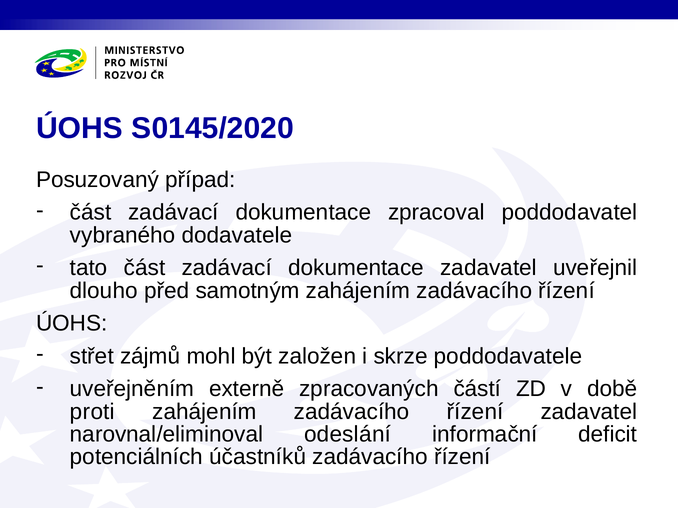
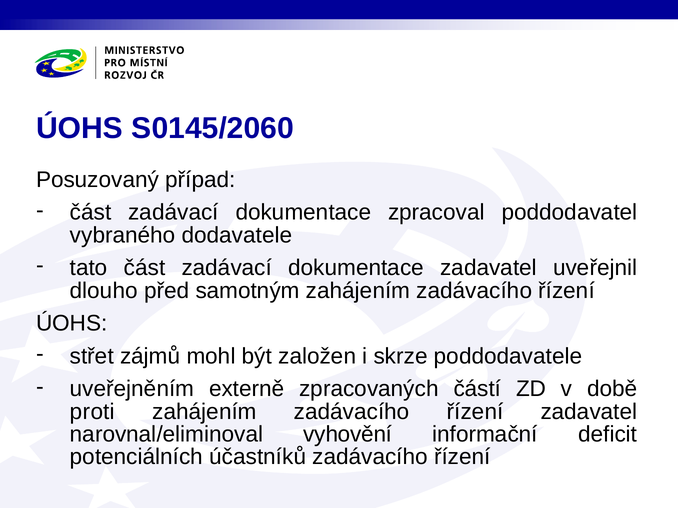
S0145/2020: S0145/2020 -> S0145/2060 (213, 128)
odeslání: odeslání -> vyhovění (348, 435)
